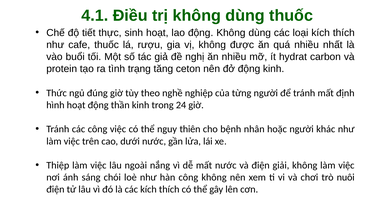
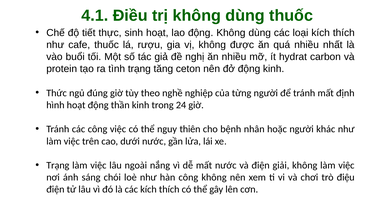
Thiệp: Thiệp -> Trạng (58, 166)
nuôi: nuôi -> điệu (346, 178)
